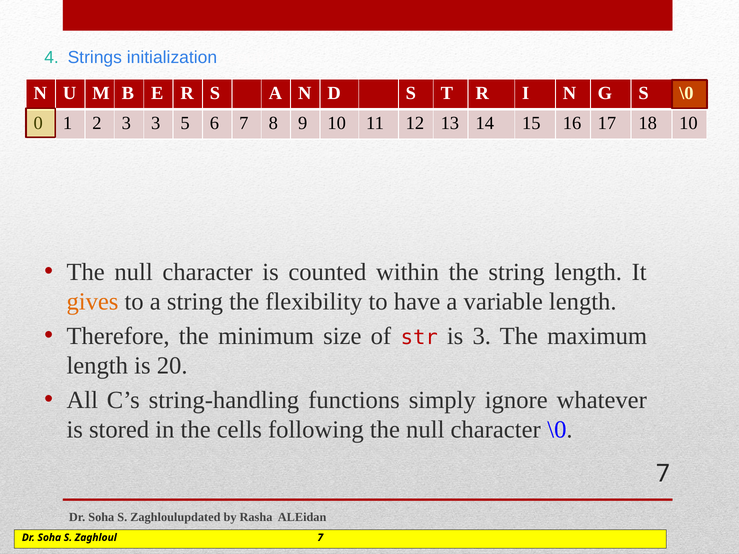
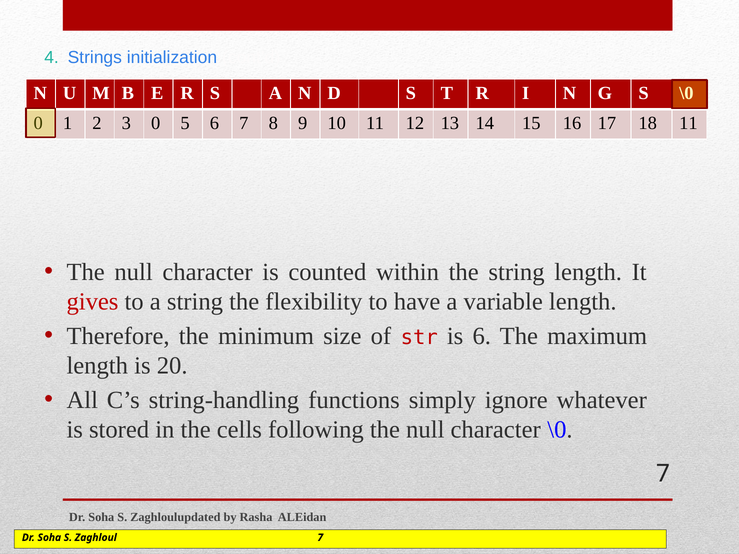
3 3: 3 -> 0 (156, 123)
18 10: 10 -> 11 (688, 123)
gives colour: orange -> red (92, 302)
is 3: 3 -> 6 (482, 336)
